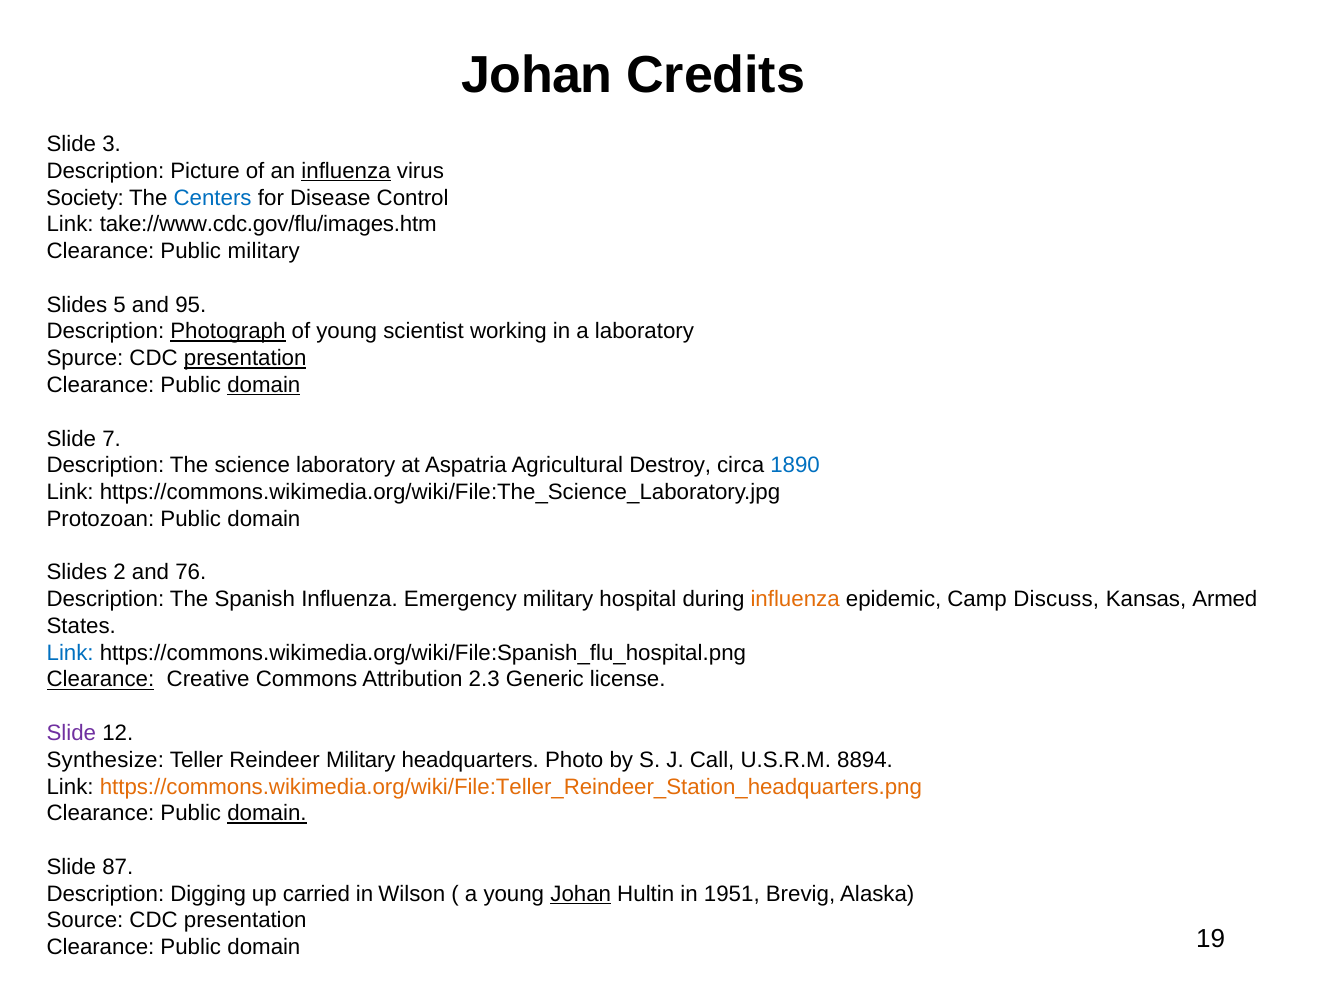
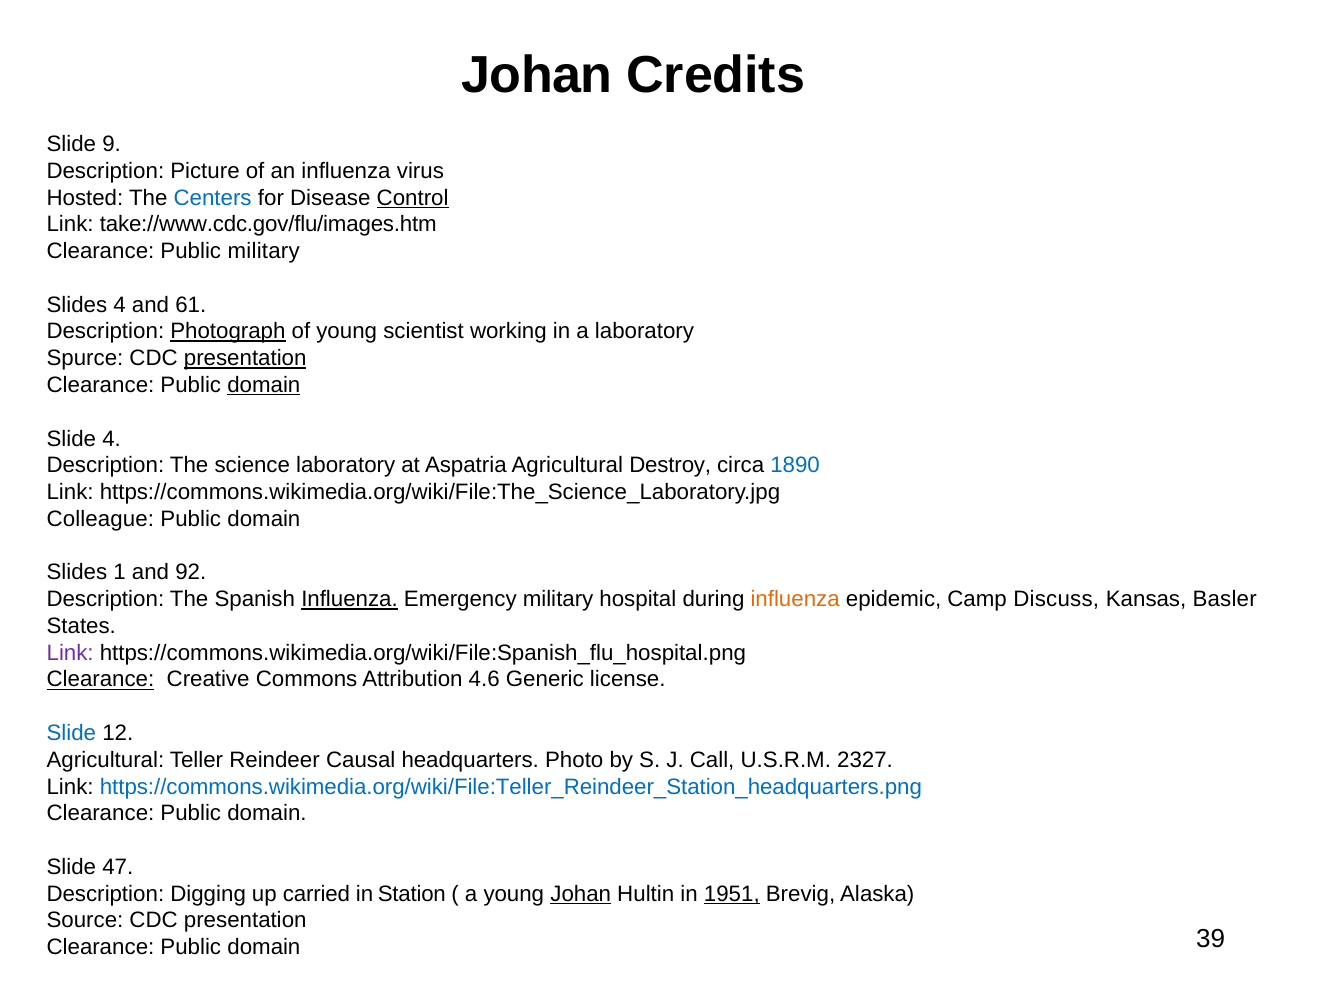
3: 3 -> 9 (112, 144)
influenza underline: present -> none (346, 171)
Society: Society -> Hosted (85, 198)
Control underline: none -> present (413, 198)
Slides 5: 5 -> 4 (120, 305)
95: 95 -> 61 (191, 305)
Slide 7: 7 -> 4 (112, 439)
Protozoan: Protozoan -> Colleague (100, 519)
2: 2 -> 1 (120, 573)
76: 76 -> 92 (191, 573)
Influenza underline: none -> present (350, 599)
Armed: Armed -> Basler (1225, 599)
Link colour: blue -> purple (70, 653)
2.3: 2.3 -> 4.6 (484, 680)
Slide colour: purple -> blue (71, 733)
Synthesize: Synthesize -> Agricultural (105, 760)
Reindeer Military: Military -> Causal (361, 760)
8894: 8894 -> 2327 (865, 760)
https://commons.wikimedia.org/wiki/File:Teller_Reindeer_Station_headquarters.png colour: orange -> blue (511, 787)
domain underline: present -> none (267, 814)
87: 87 -> 47 (118, 867)
Wilson: Wilson -> Station (412, 894)
1951 underline: none -> present (732, 894)
19: 19 -> 39 (1211, 939)
